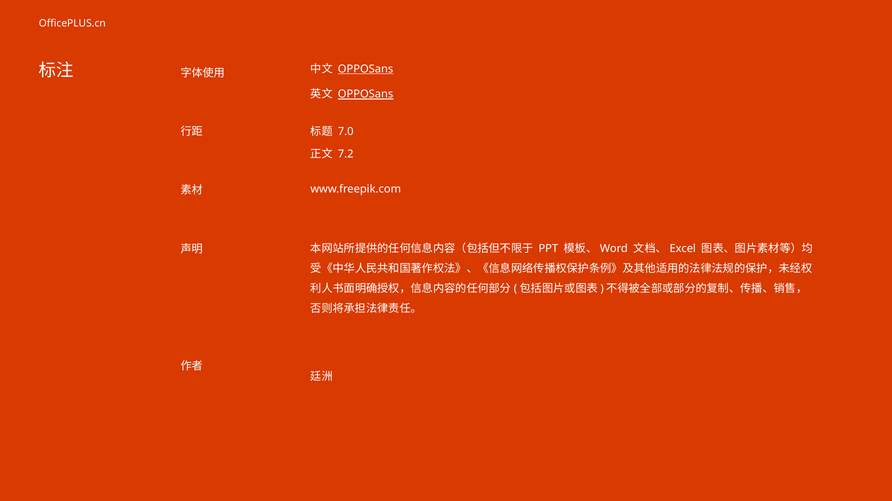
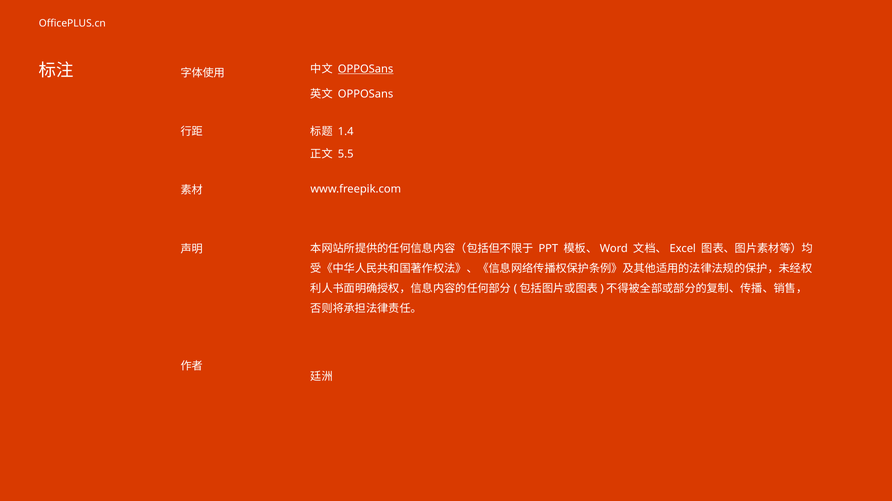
OPPOSans underline: present -> none (366, 94)
7.0: 7.0 -> 1.4 (346, 132)
7.2: 7.2 -> 5.5 (346, 154)
